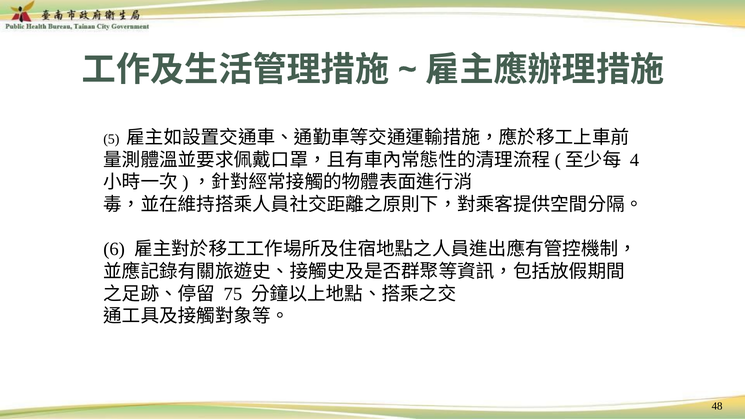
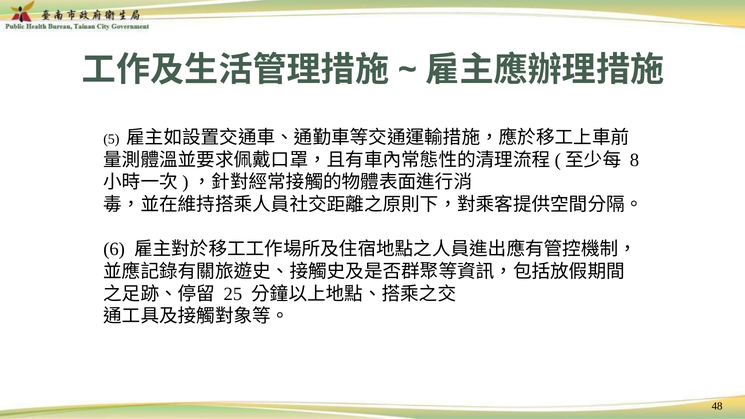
4: 4 -> 8 (634, 160)
75: 75 -> 25 (233, 294)
